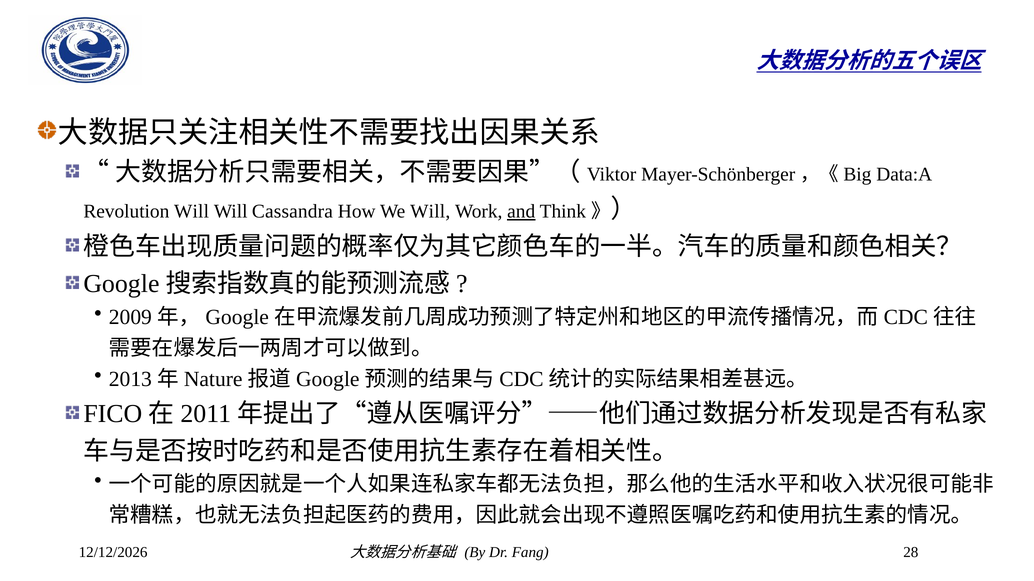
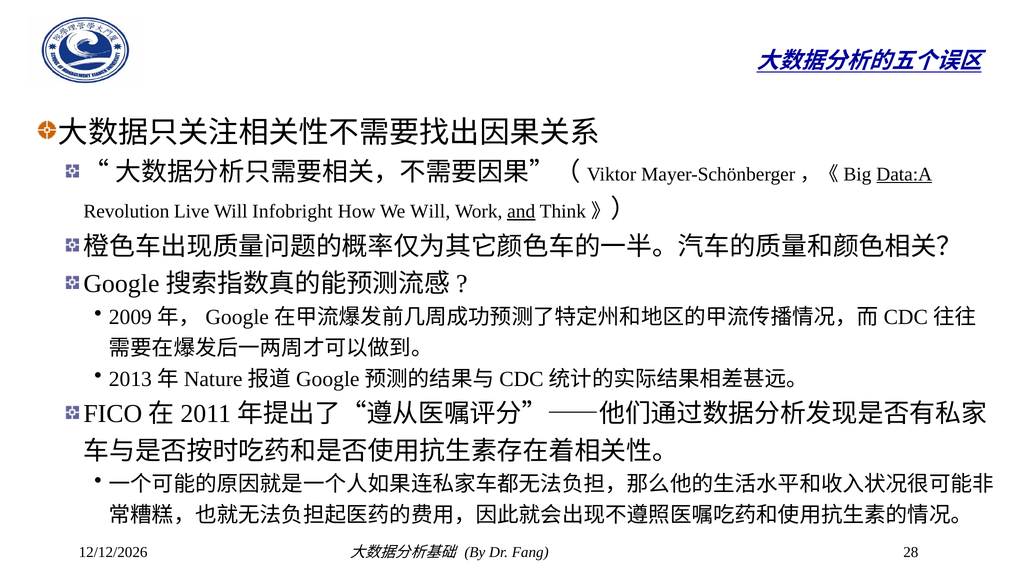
Data:A underline: none -> present (904, 174)
Revolution Will: Will -> Live (192, 212)
Cassandra: Cassandra -> Infobright (292, 212)
